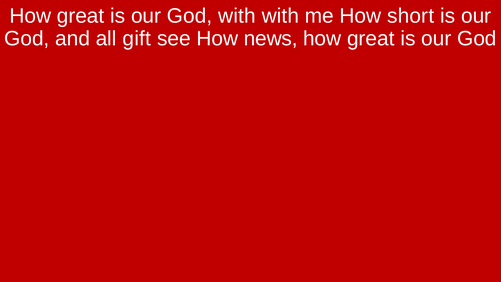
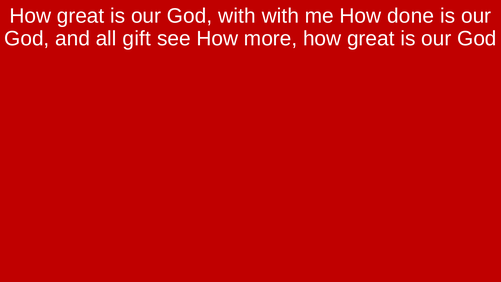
short: short -> done (411, 16)
news: news -> more (271, 38)
